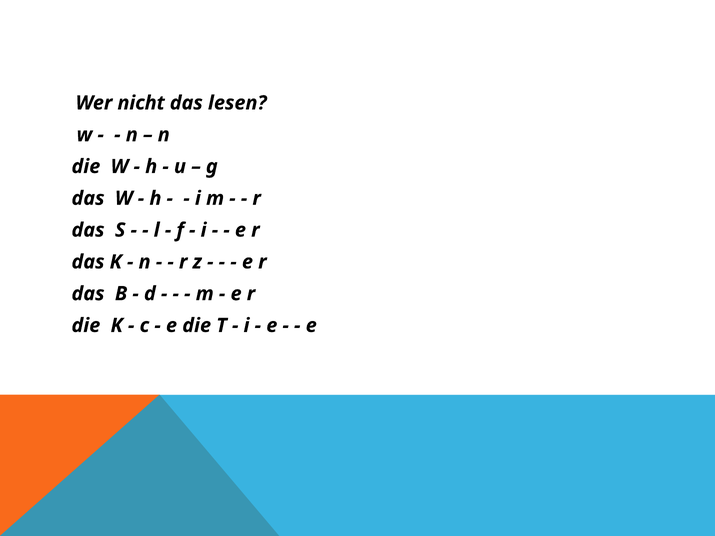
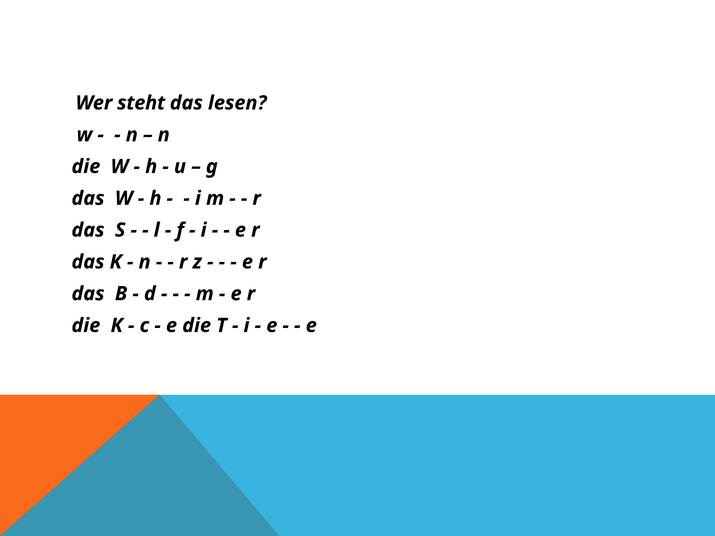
nicht: nicht -> steht (141, 103)
